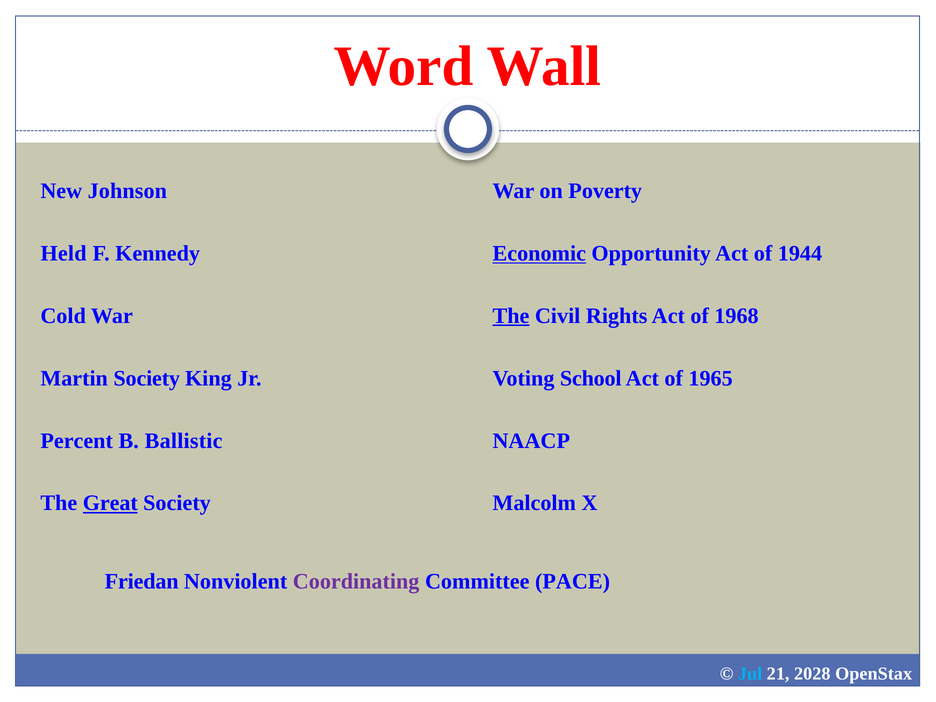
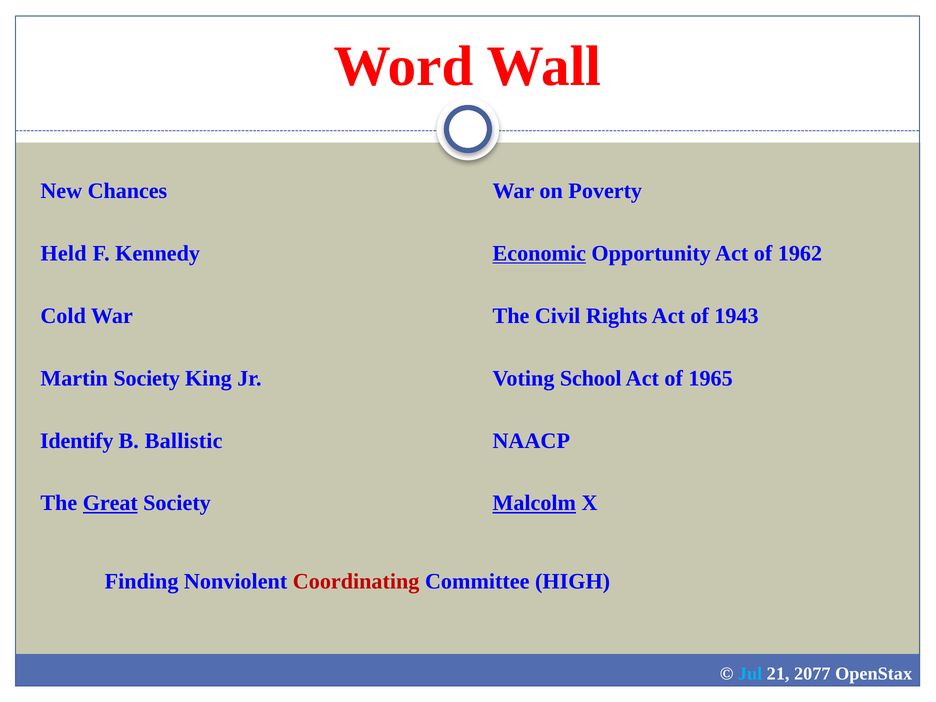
Johnson: Johnson -> Chances (127, 191)
1944: 1944 -> 1962 (800, 253)
The underline: present -> none (511, 316)
1968: 1968 -> 1943 (736, 316)
Percent: Percent -> Identify (77, 441)
Malcolm underline: none -> present (534, 503)
Friedan: Friedan -> Finding (142, 581)
Coordinating colour: purple -> red (356, 581)
PACE: PACE -> HIGH (573, 581)
2028: 2028 -> 2077 (812, 674)
